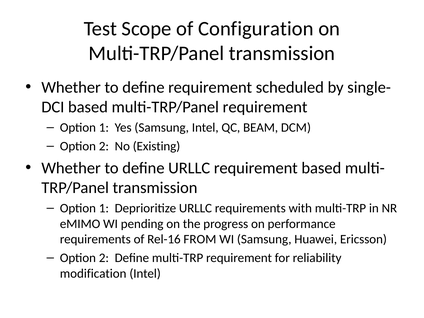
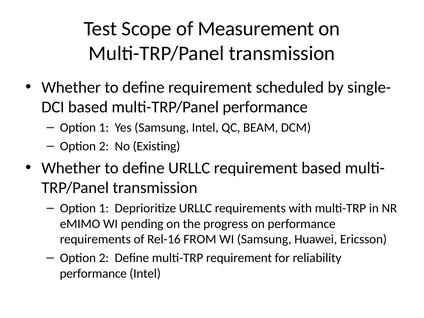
Configuration: Configuration -> Measurement (256, 29)
multi-TRP/Panel requirement: requirement -> performance (265, 107)
modification: modification -> performance (93, 273)
